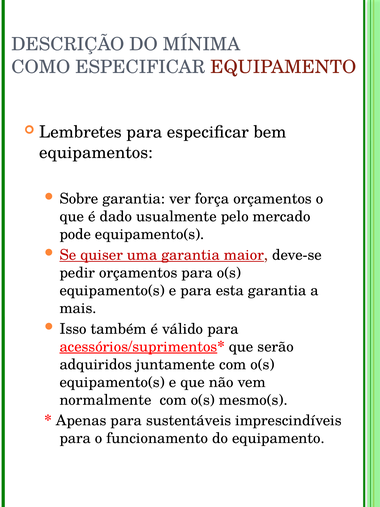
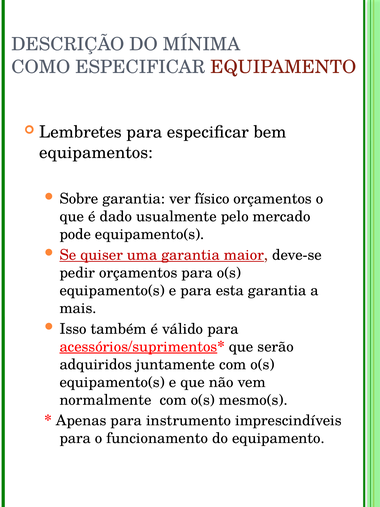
força: força -> físico (212, 199)
sustentáveis: sustentáveis -> instrumento (189, 420)
